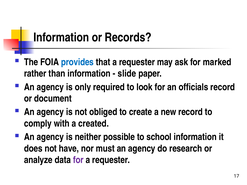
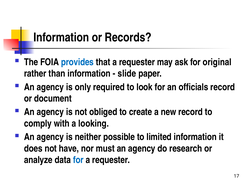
marked: marked -> original (217, 62)
created: created -> looking (94, 124)
school: school -> limited (159, 137)
for colour: purple -> blue (78, 160)
